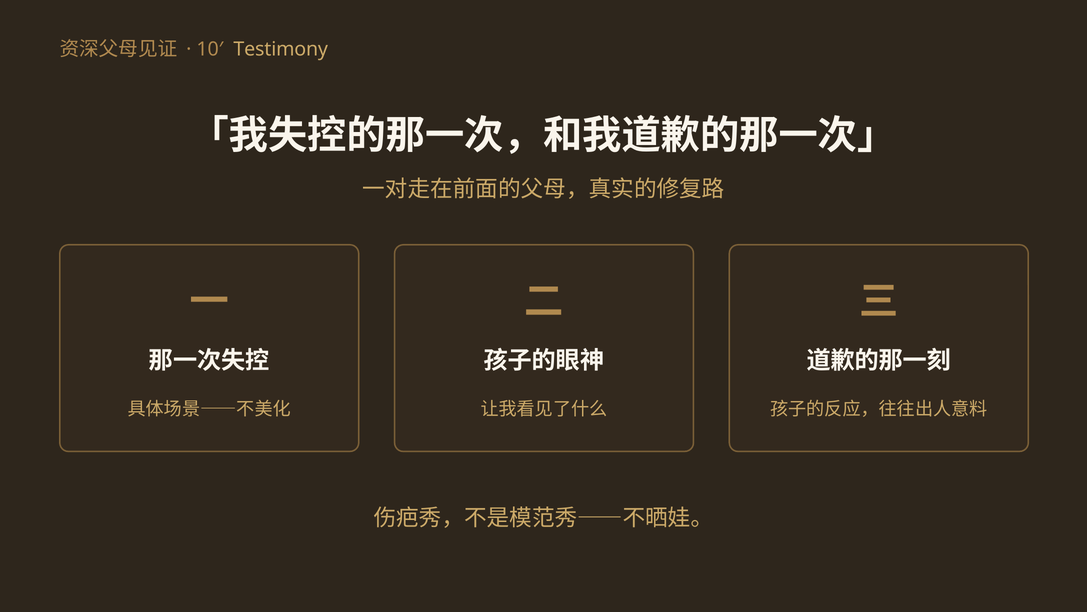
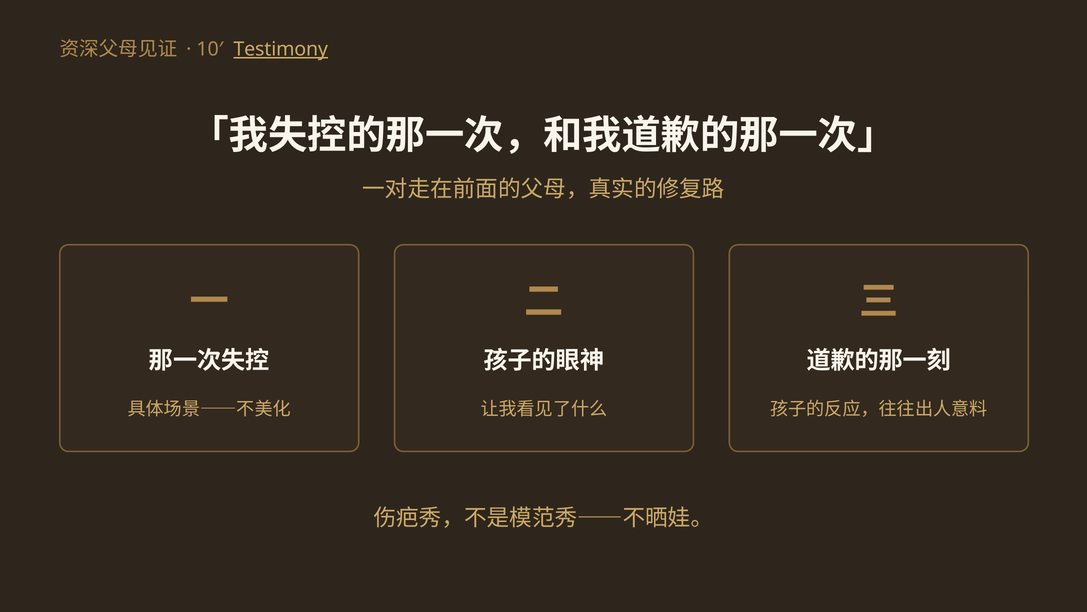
Testimony underline: none -> present (281, 49)
